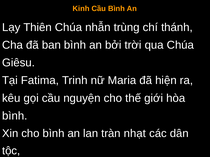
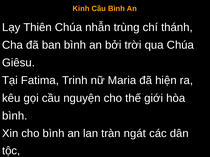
nhạt: nhạt -> ngát (135, 134)
